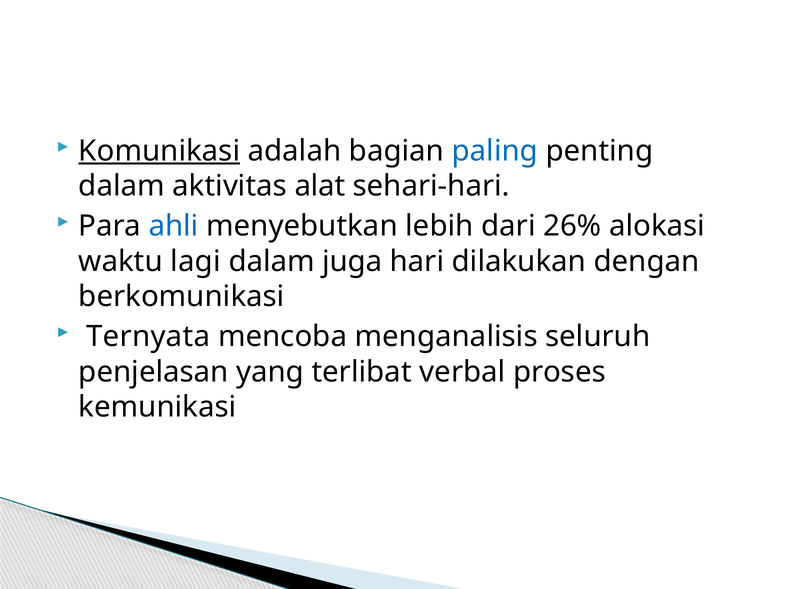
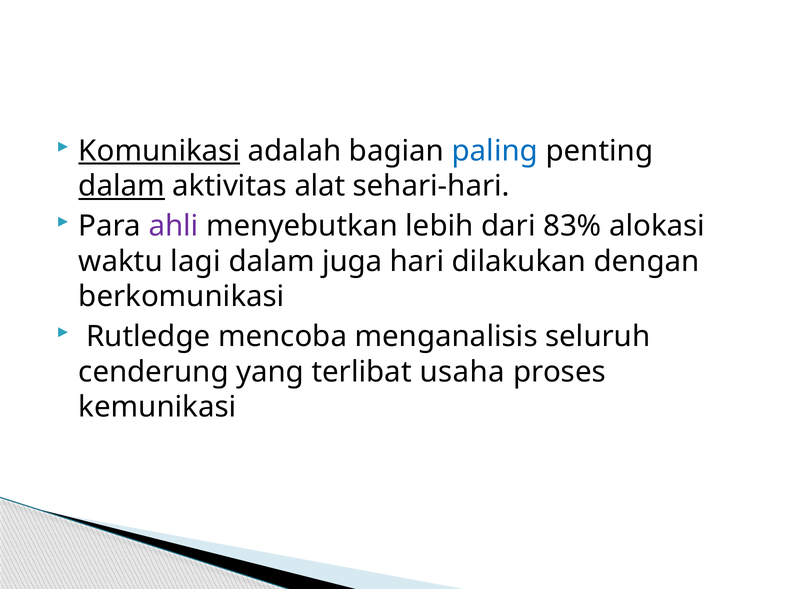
dalam underline: none -> present (122, 186)
ahli colour: blue -> purple (174, 226)
26%: 26% -> 83% (572, 226)
Ternyata: Ternyata -> Rutledge (148, 337)
penjelasan: penjelasan -> cenderung (154, 372)
verbal: verbal -> usaha (462, 372)
